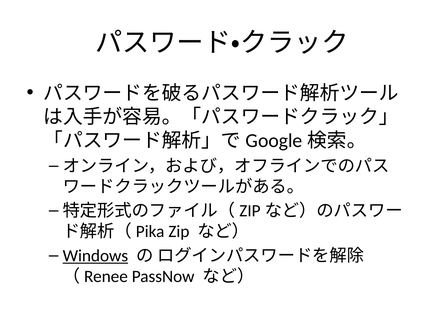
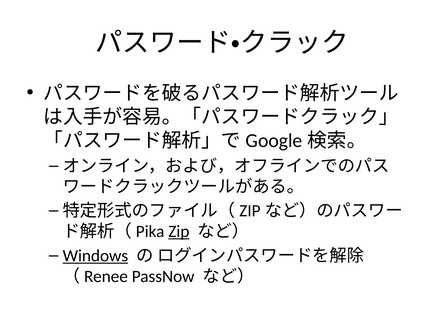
Zip underline: none -> present (179, 232)
